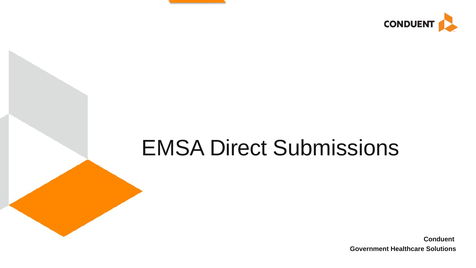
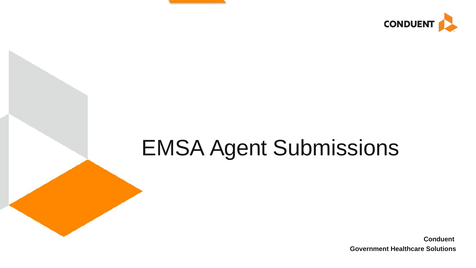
Direct: Direct -> Agent (238, 148)
